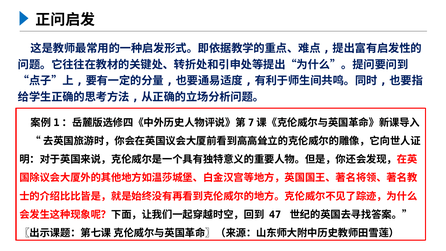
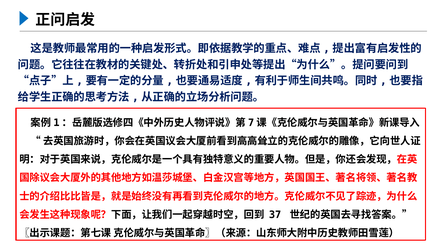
47: 47 -> 37 (275, 215)
